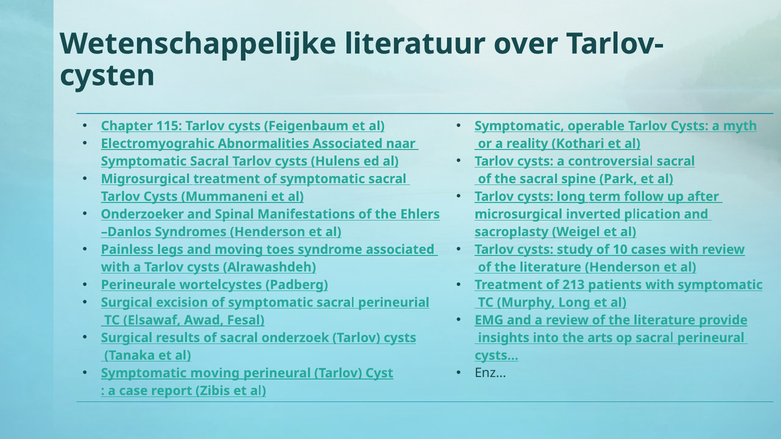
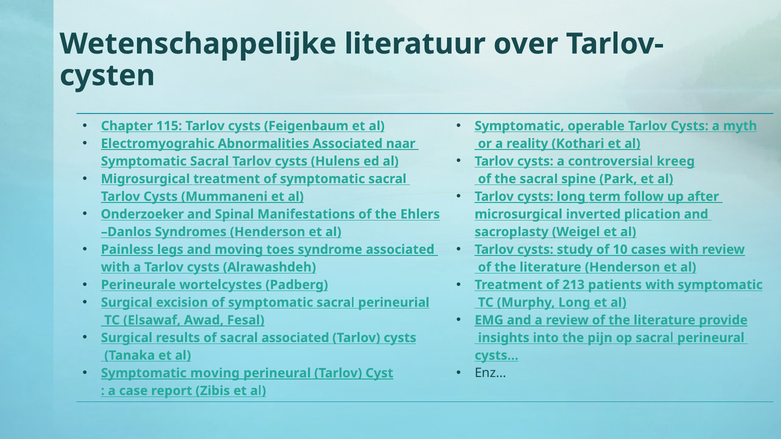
controversial sacral: sacral -> kreeg (676, 161)
sacral onderzoek: onderzoek -> associated (295, 338)
arts: arts -> pijn (600, 338)
